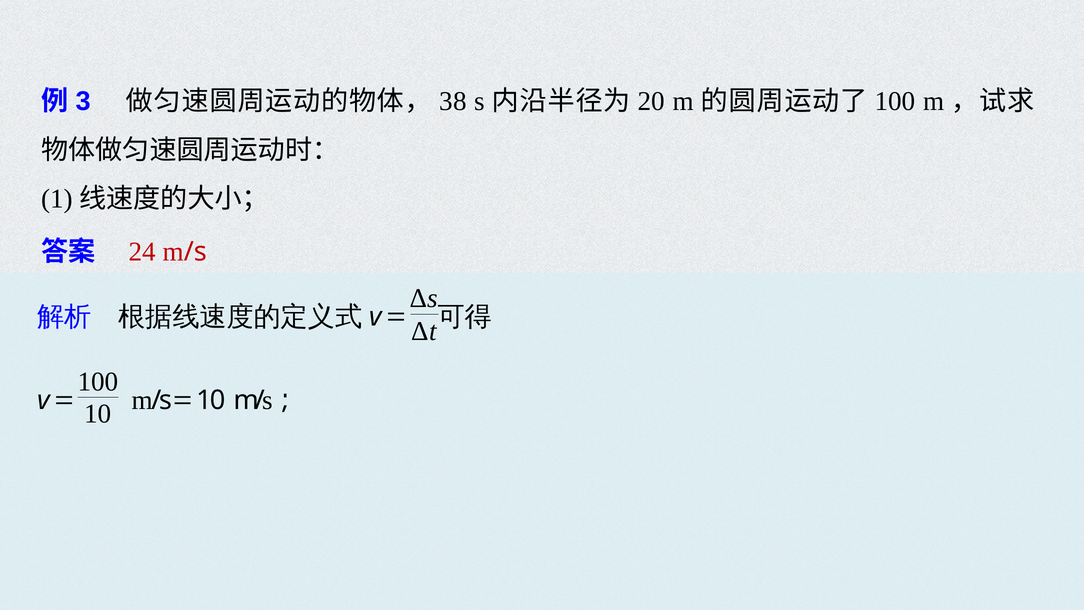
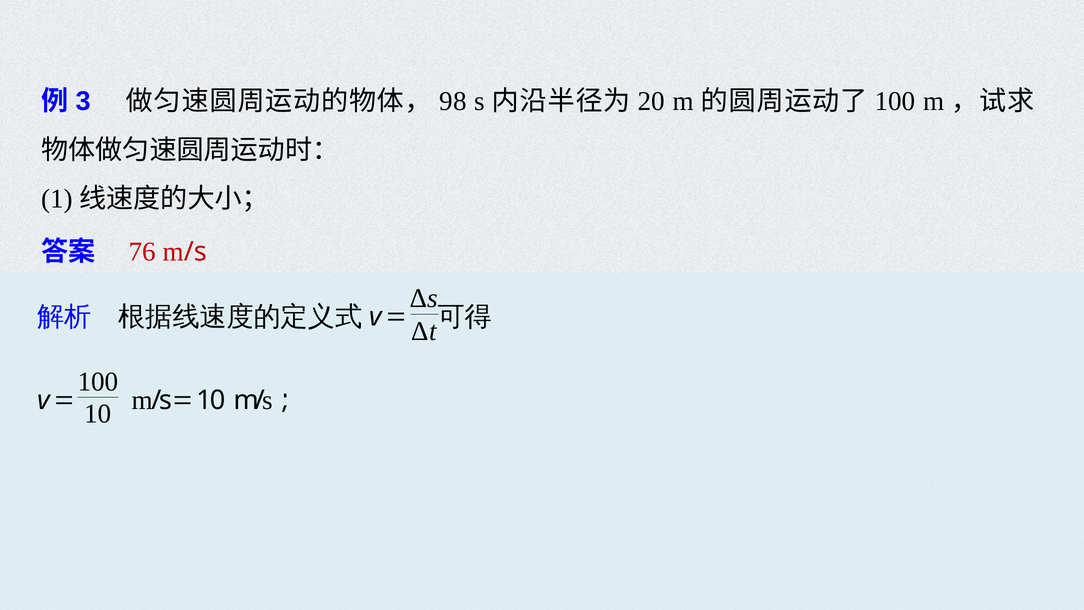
38: 38 -> 98 (453, 101)
24: 24 -> 76 (142, 252)
